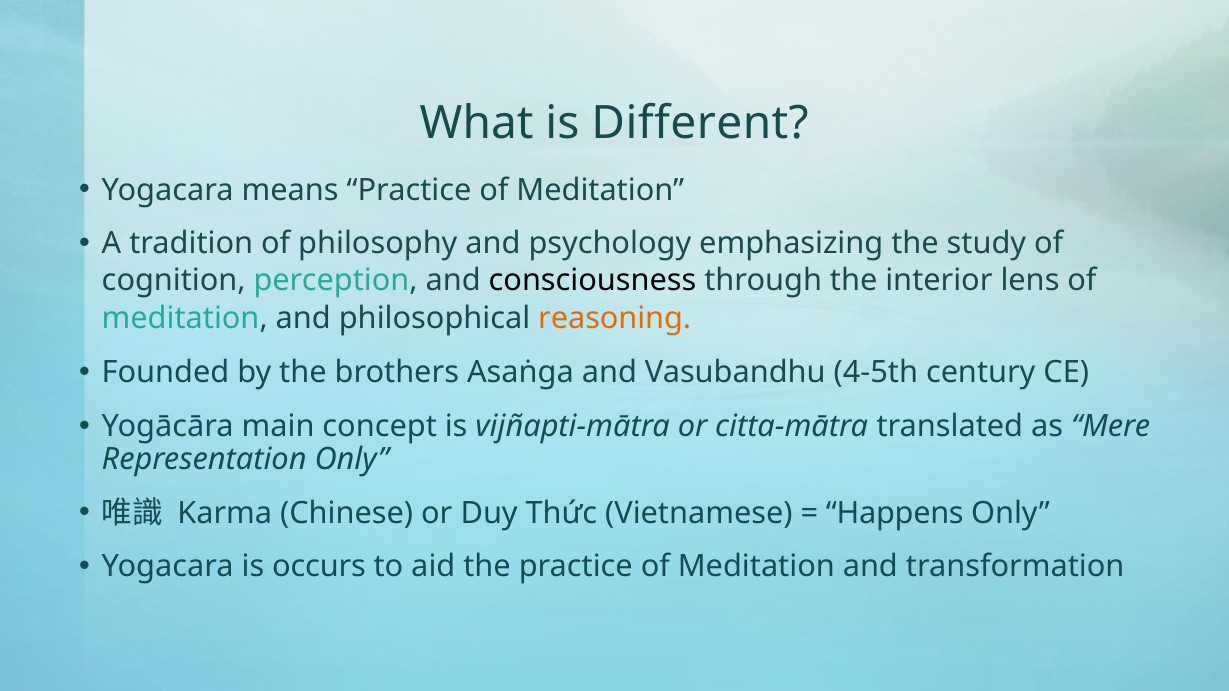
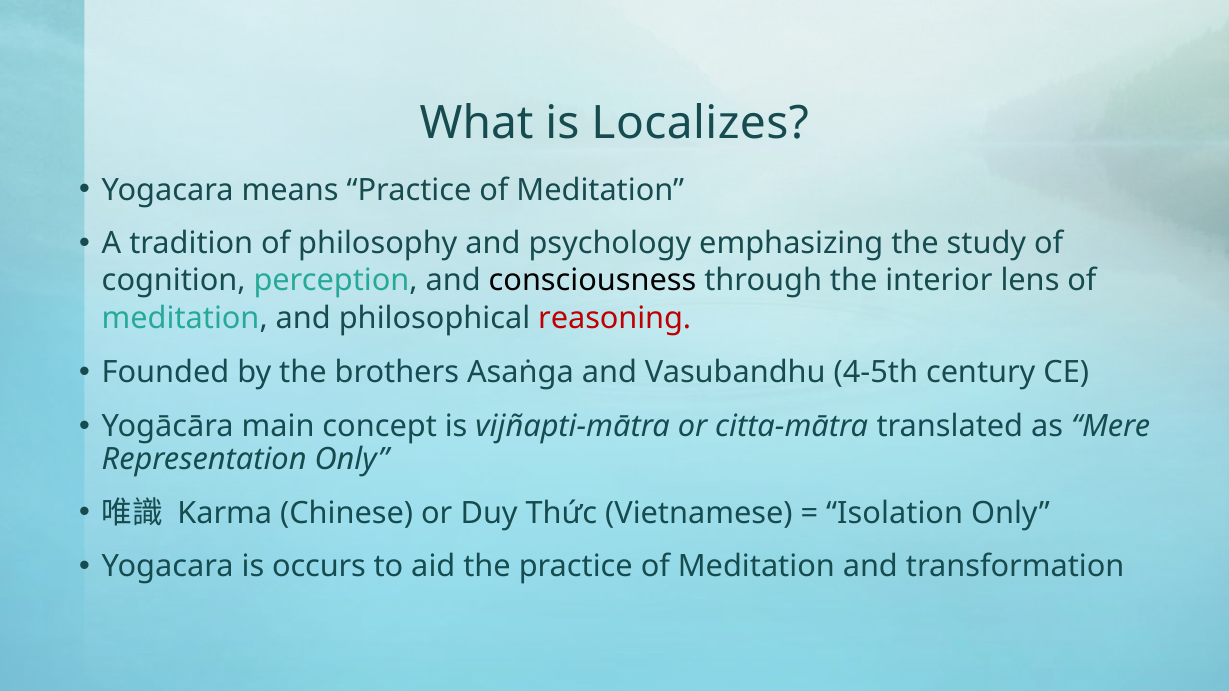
Different: Different -> Localizes (700, 124)
reasoning colour: orange -> red (615, 318)
Happens: Happens -> Isolation (895, 513)
